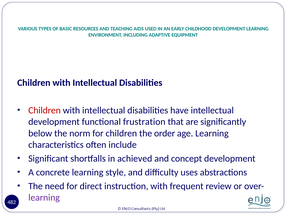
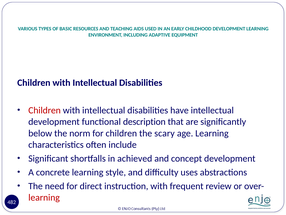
frustration: frustration -> description (144, 122)
order: order -> scary (164, 133)
learning colour: purple -> red (44, 197)
